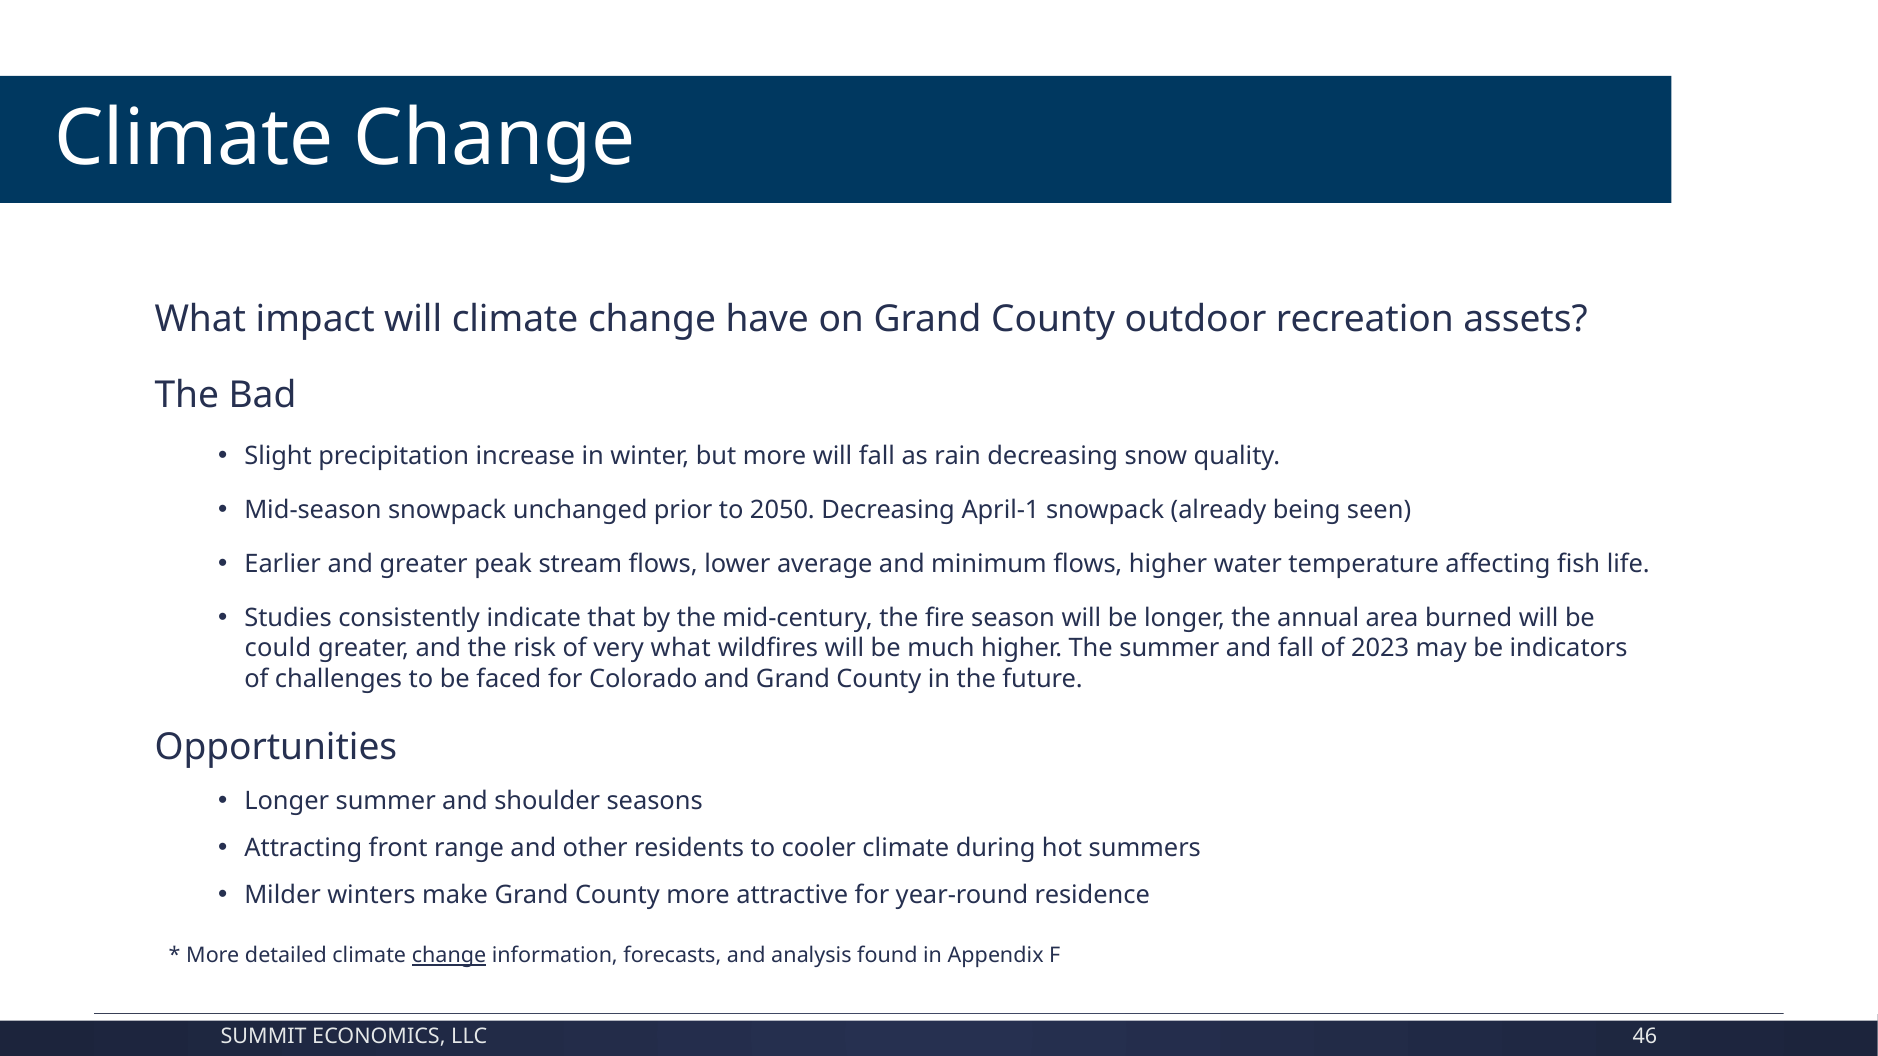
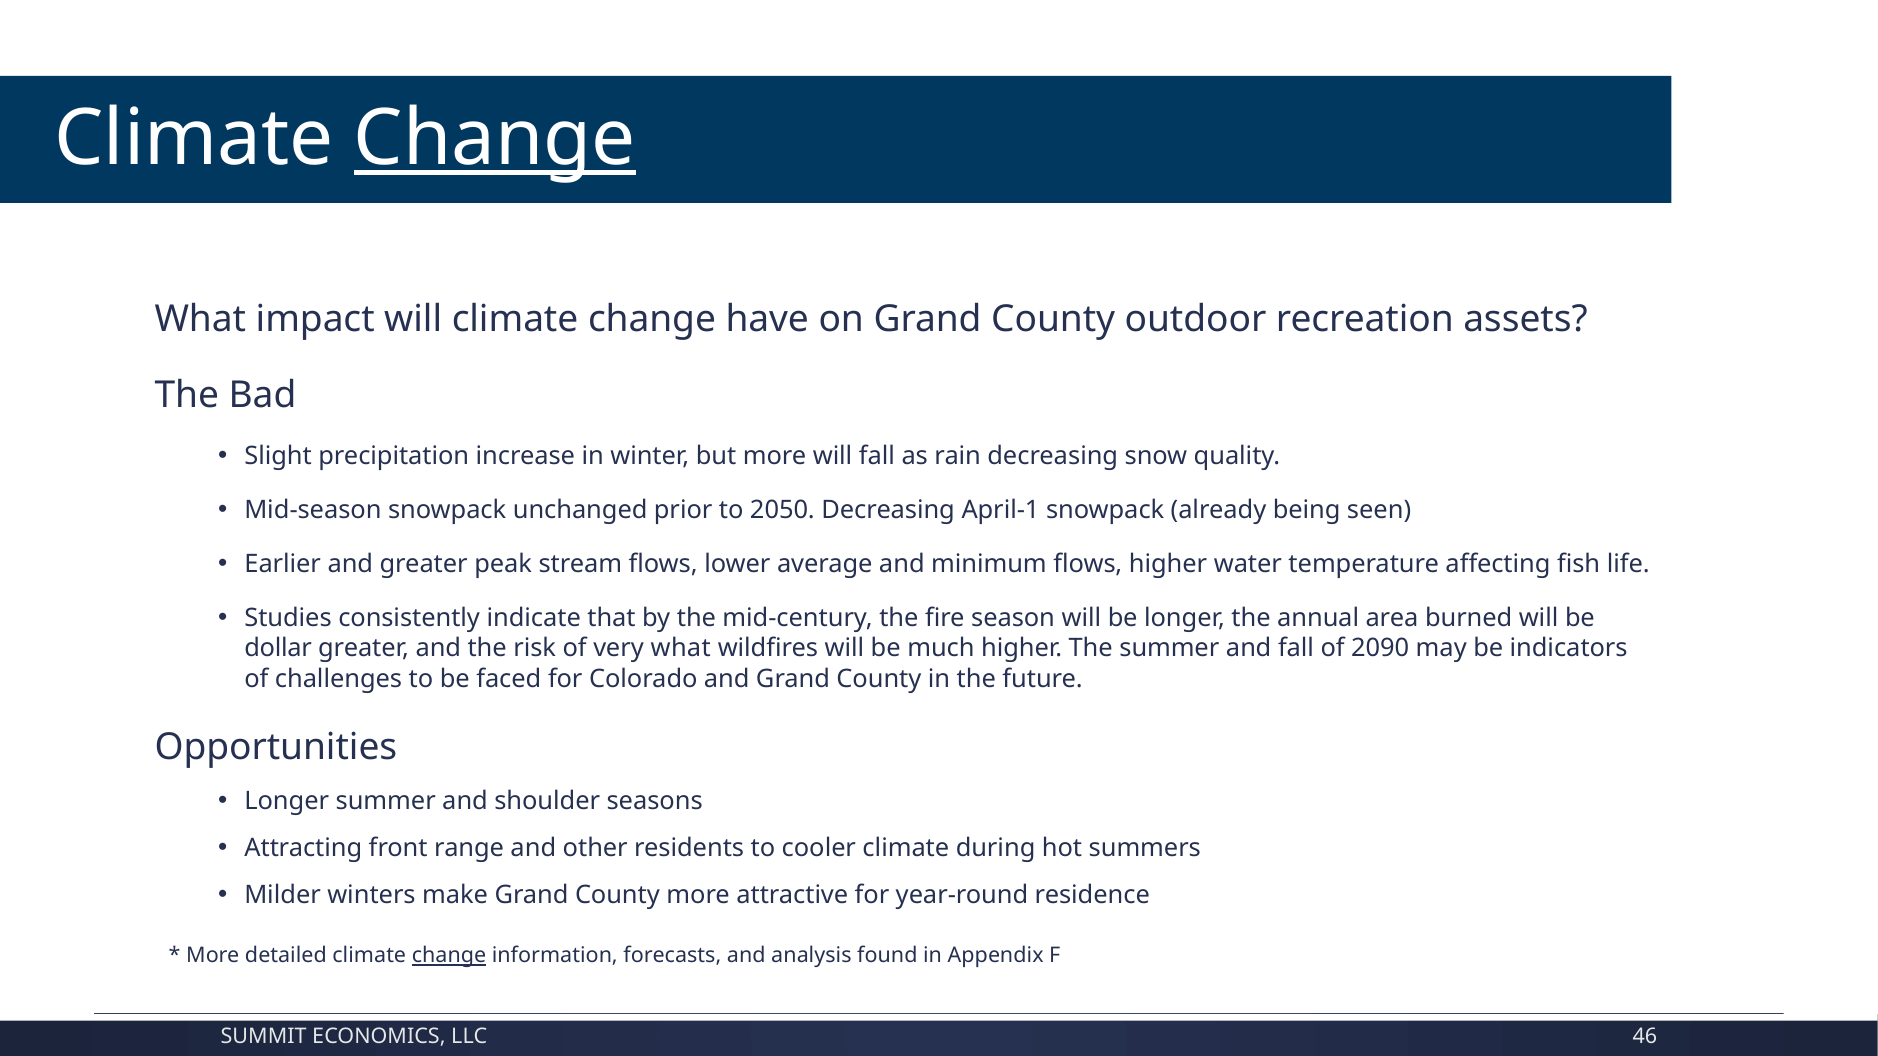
Change underline: none -> present (495, 139)
could: could -> dollar (278, 649)
2023: 2023 -> 2090 (1380, 649)
